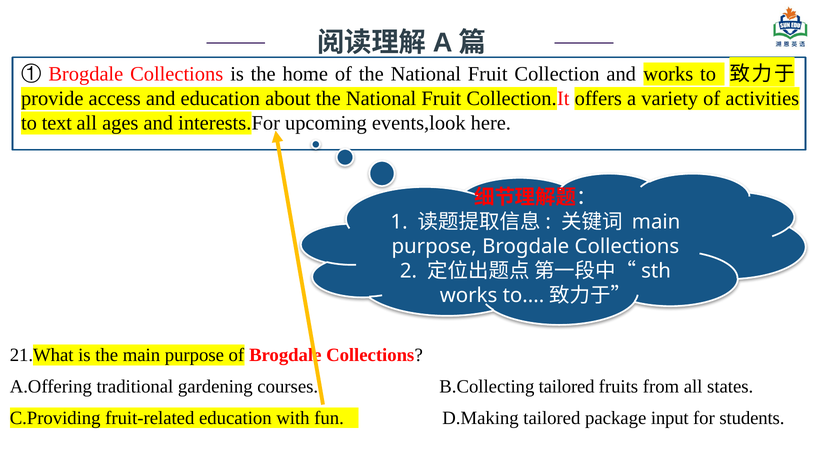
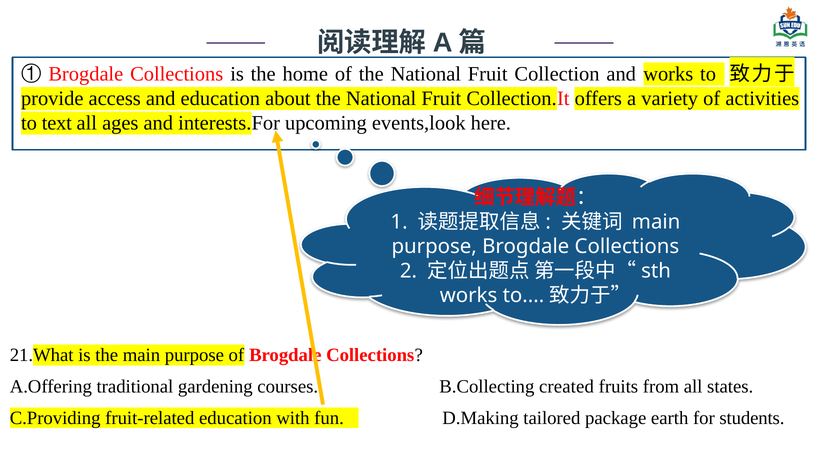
B.Collecting tailored: tailored -> created (566, 387)
input: input -> earth (670, 418)
